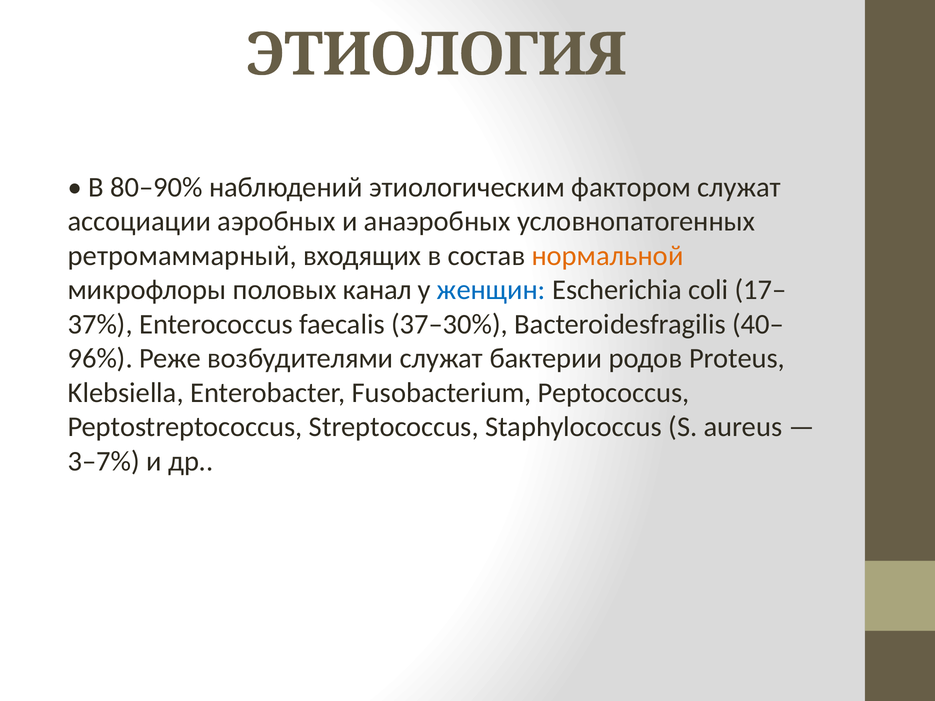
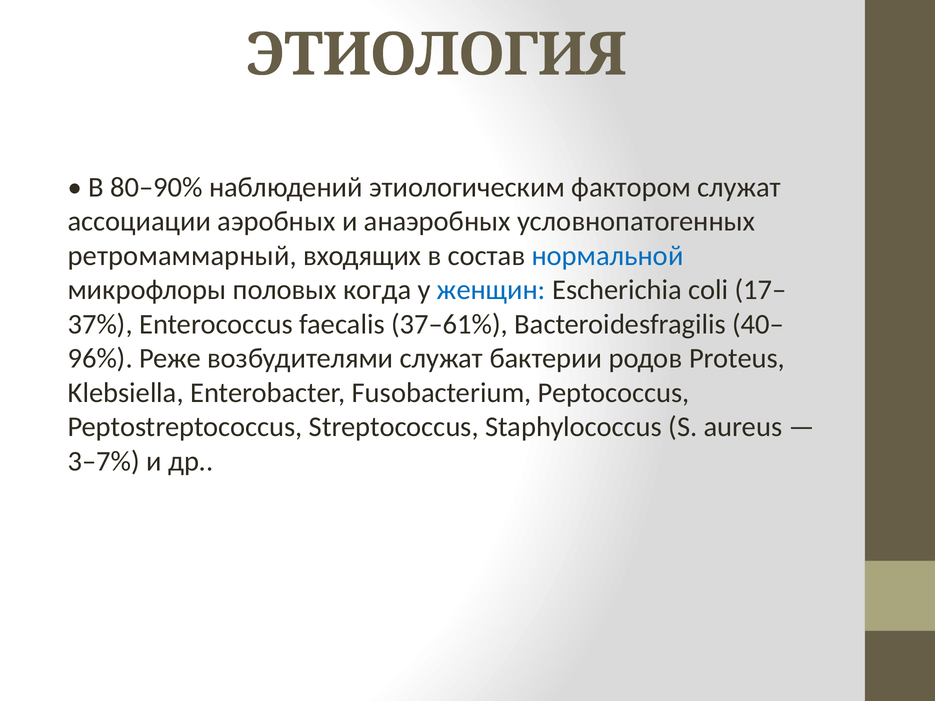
нормальной colour: orange -> blue (608, 256)
канал: канал -> когда (377, 290)
37–30%: 37–30% -> 37–61% (450, 324)
